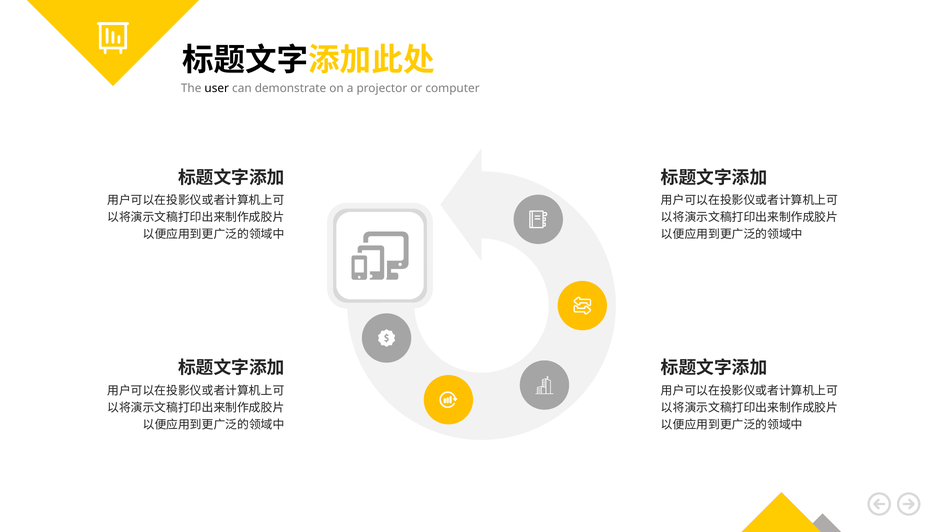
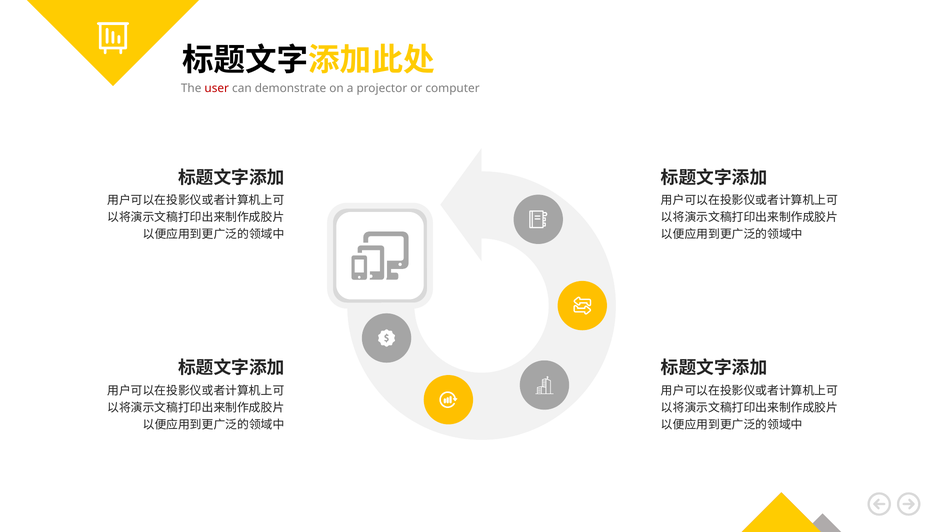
user colour: black -> red (217, 88)
